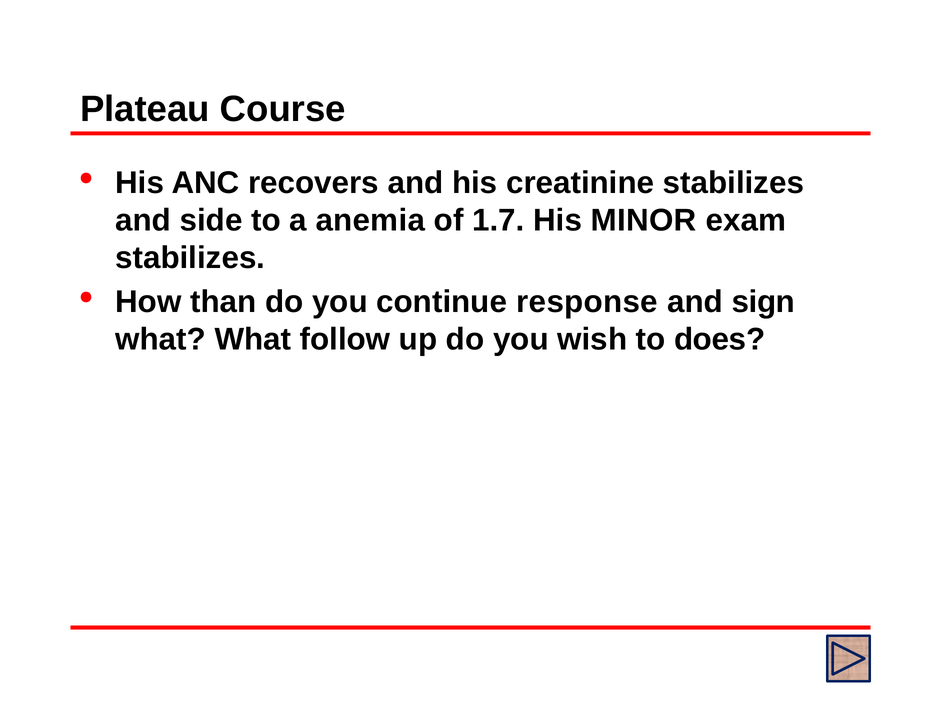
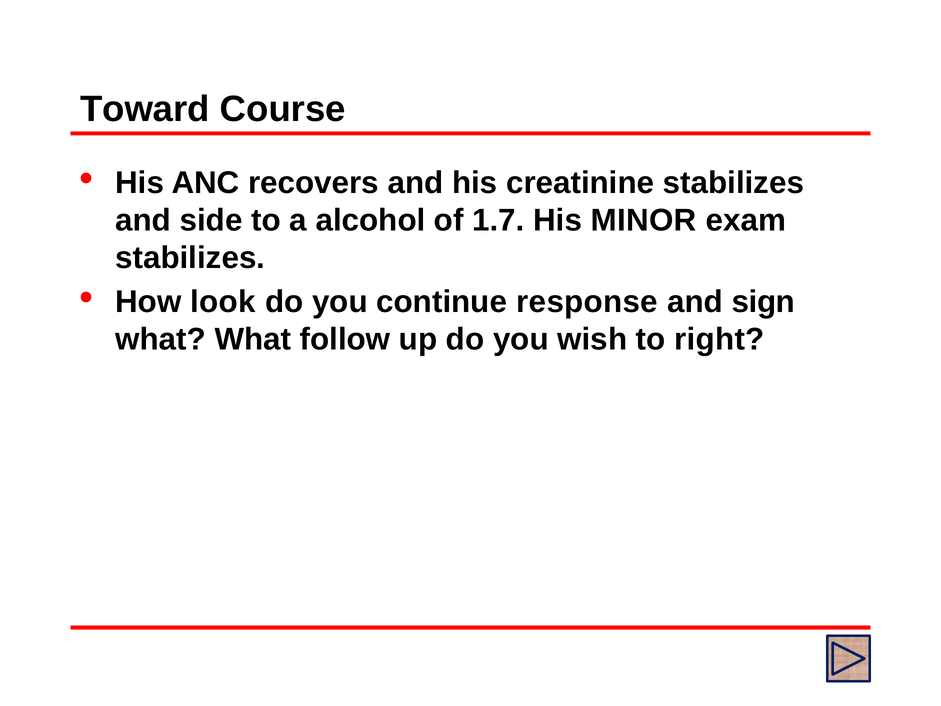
Plateau: Plateau -> Toward (145, 109)
anemia: anemia -> alcohol (370, 220)
than: than -> look (223, 302)
does: does -> right (719, 339)
